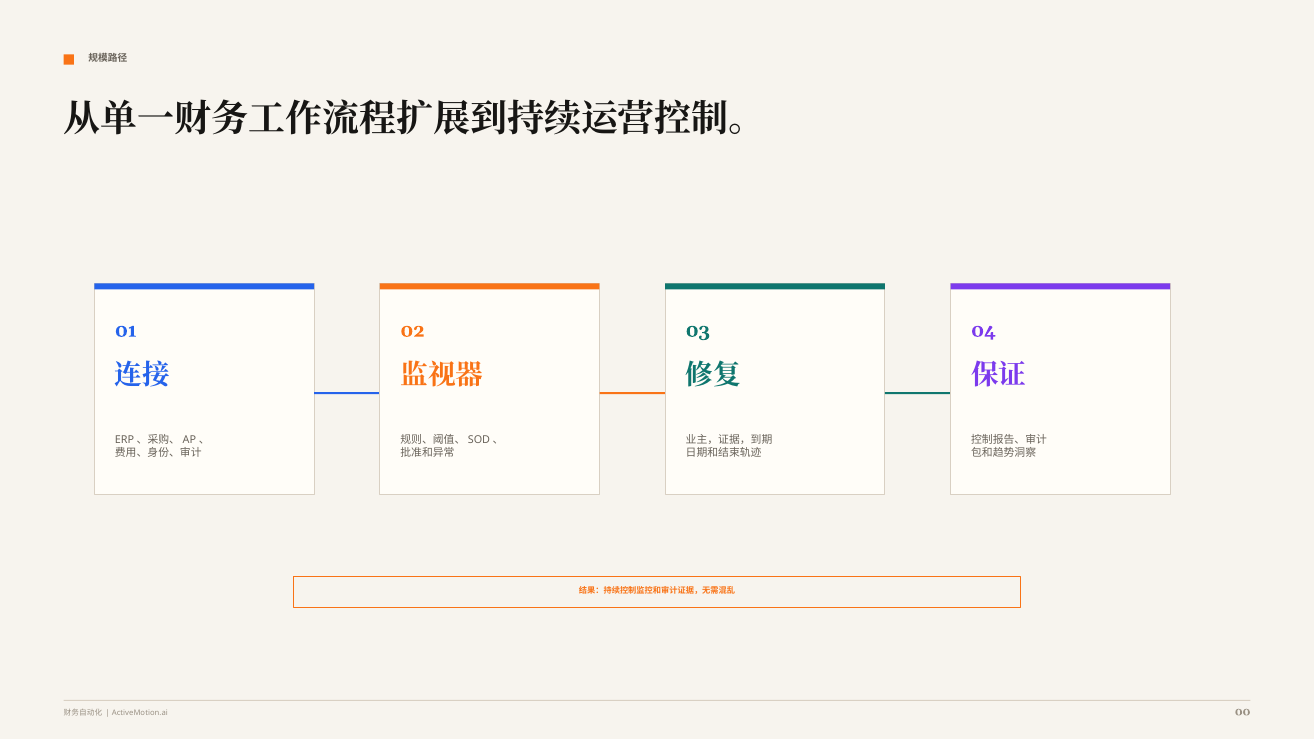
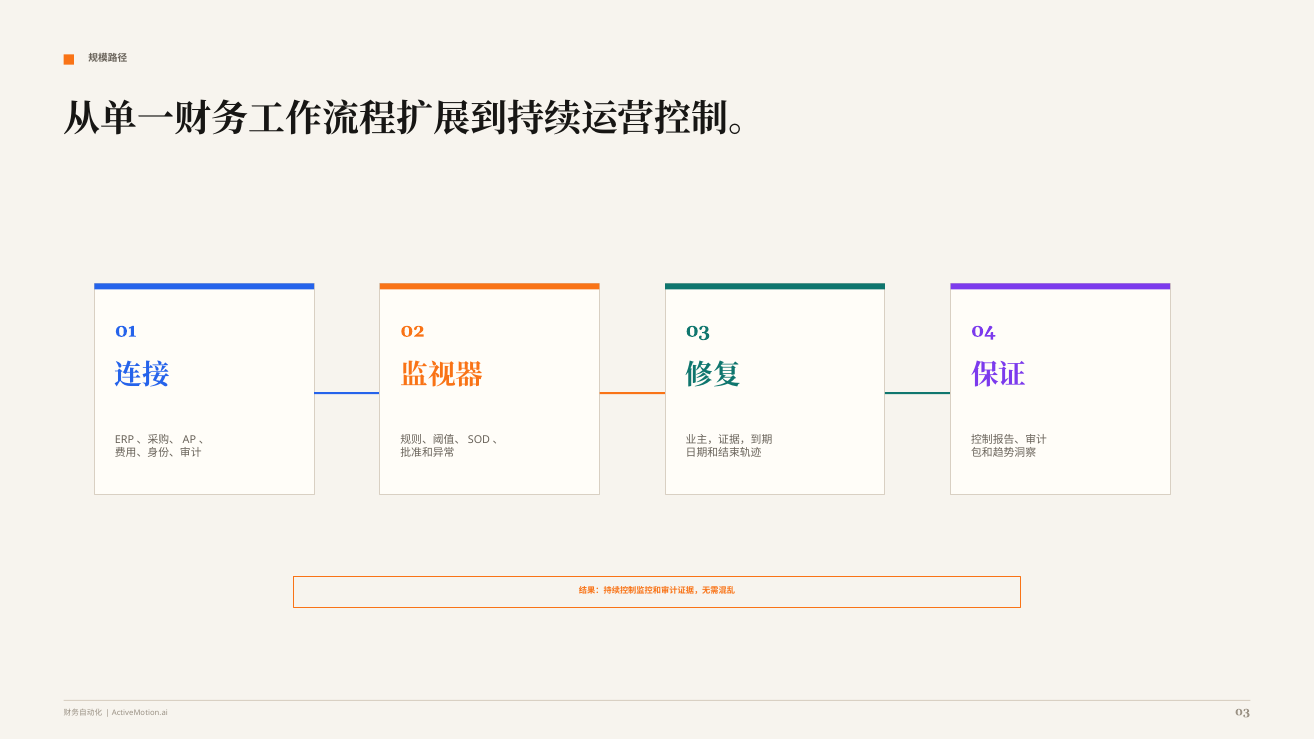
ActiveMotion.ai 00: 00 -> 03 (1243, 712)
